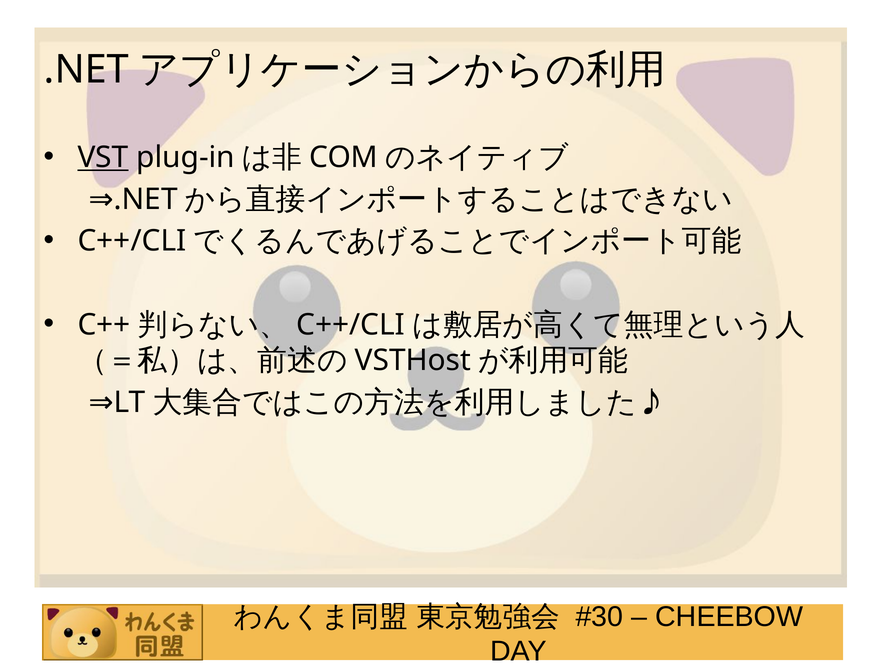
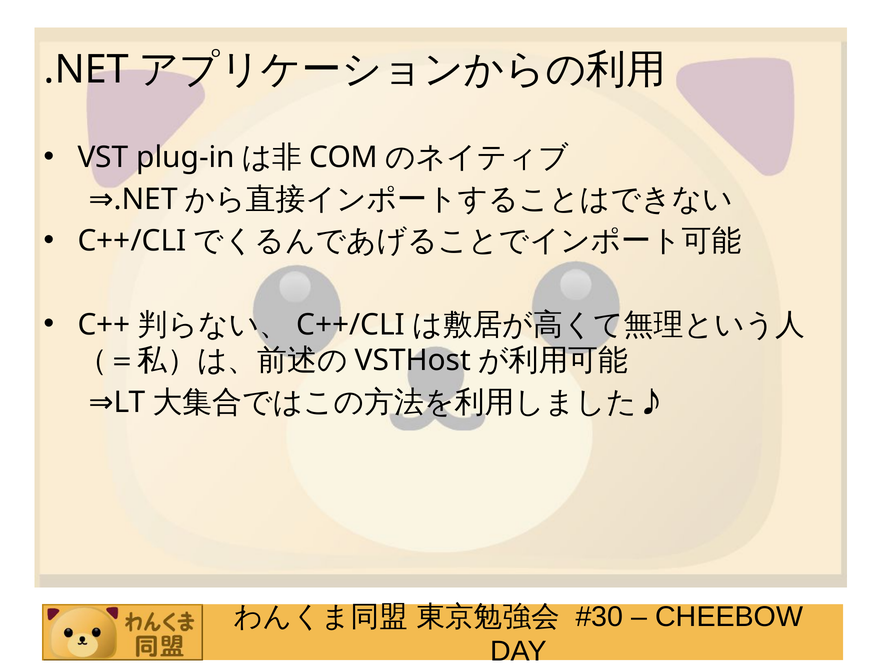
VST underline: present -> none (103, 157)
